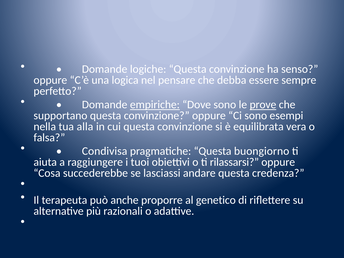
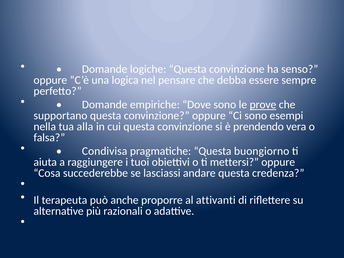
empiriche underline: present -> none (155, 105)
equilibrata: equilibrata -> prendendo (258, 127)
rilassarsi: rilassarsi -> mettersi (234, 162)
genetico: genetico -> attivanti (216, 200)
